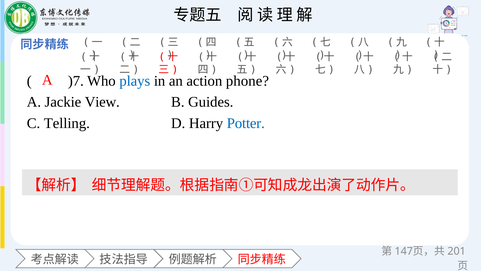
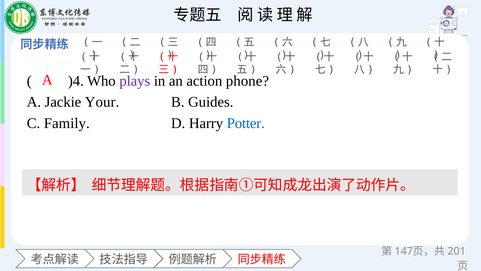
)7: )7 -> )4 (76, 81)
plays colour: blue -> purple (135, 81)
View: View -> Your (102, 102)
Telling: Telling -> Family (67, 123)
